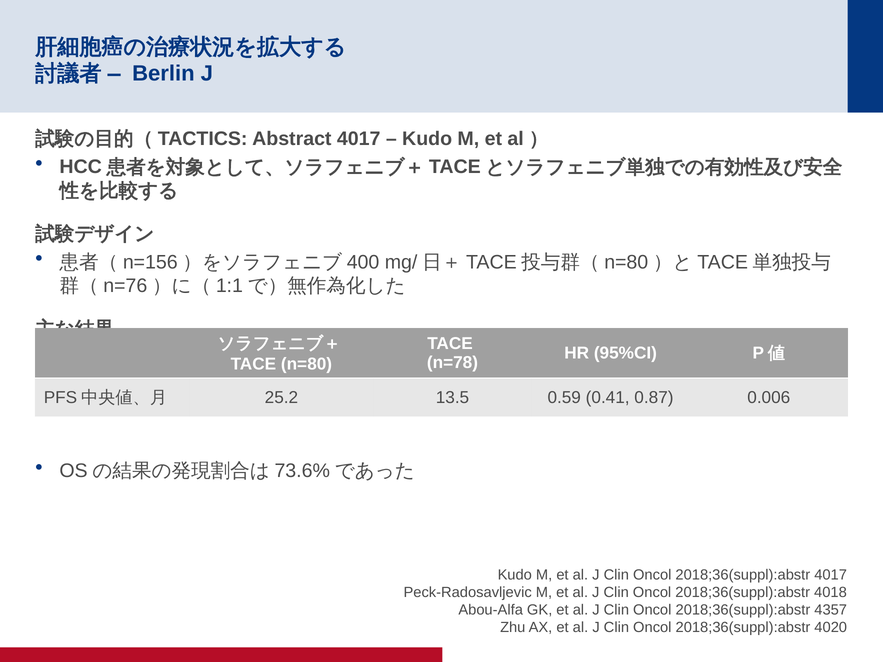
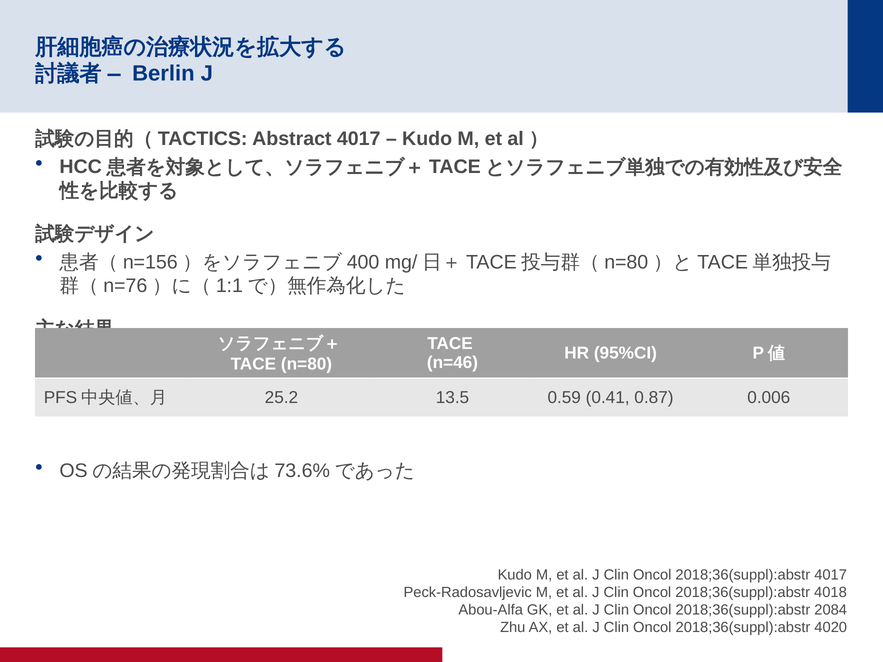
n=78: n=78 -> n=46 (452, 363)
4357: 4357 -> 2084 (831, 610)
